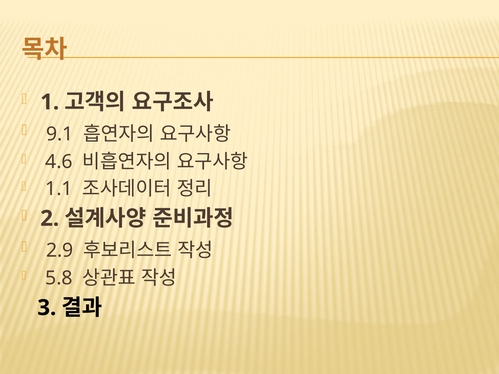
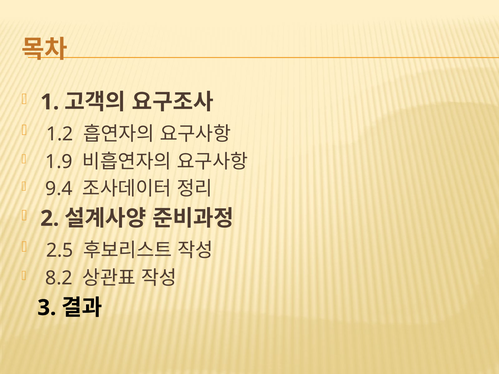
9.1: 9.1 -> 1.2 (60, 134)
4.6: 4.6 -> 1.9 (59, 162)
1.1: 1.1 -> 9.4 (59, 189)
2.9: 2.9 -> 2.5 (60, 251)
5.8: 5.8 -> 8.2 (59, 278)
